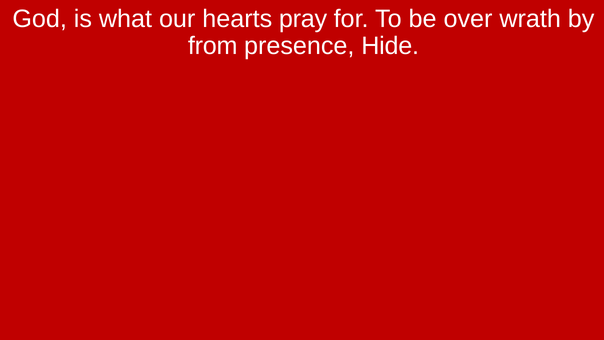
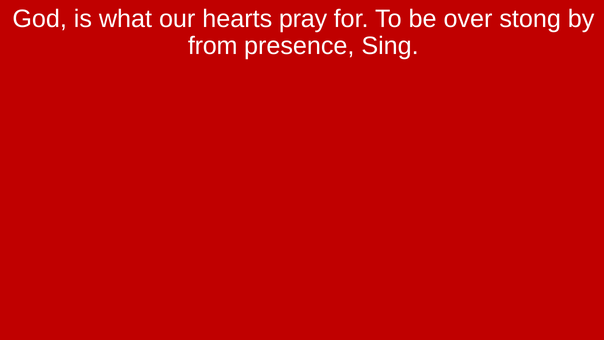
wrath: wrath -> stong (530, 19)
Hide: Hide -> Sing (390, 46)
